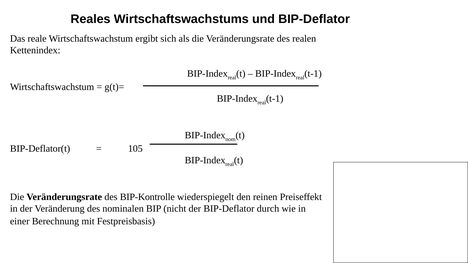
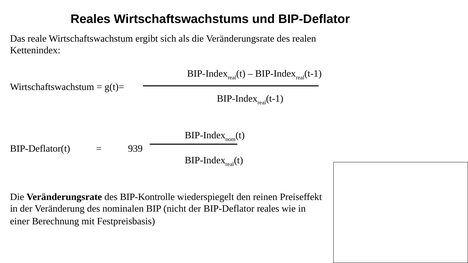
105: 105 -> 939 (135, 149)
BIP-Deflator durch: durch -> reales (268, 209)
